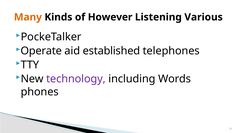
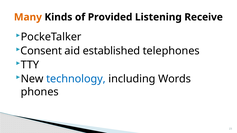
However: However -> Provided (110, 17)
Various: Various -> Receive (204, 17)
Operate: Operate -> Consent (41, 51)
technology colour: purple -> blue (76, 79)
